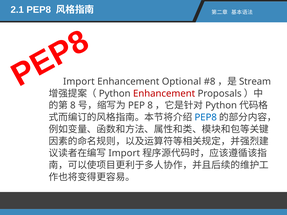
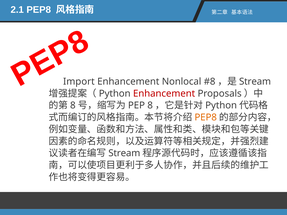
Optional: Optional -> Nonlocal (182, 82)
PEP8 colour: blue -> orange (206, 118)
Import: Import -> Stream (124, 153)
